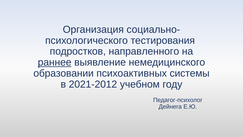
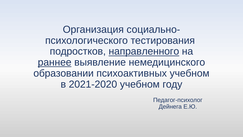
направленного underline: none -> present (144, 51)
психоактивных системы: системы -> учебном (190, 73)
2021-2012: 2021-2012 -> 2021-2020 (93, 84)
